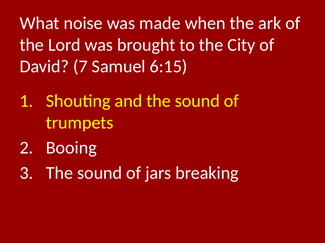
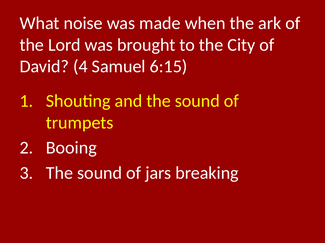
7: 7 -> 4 (80, 67)
